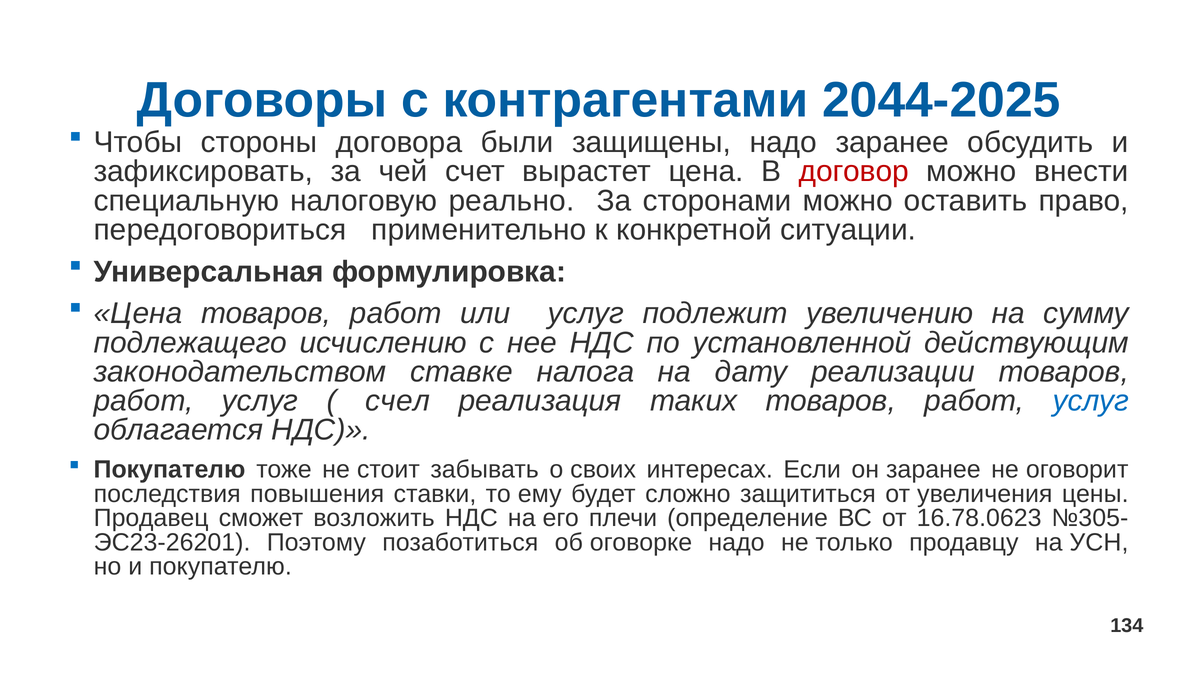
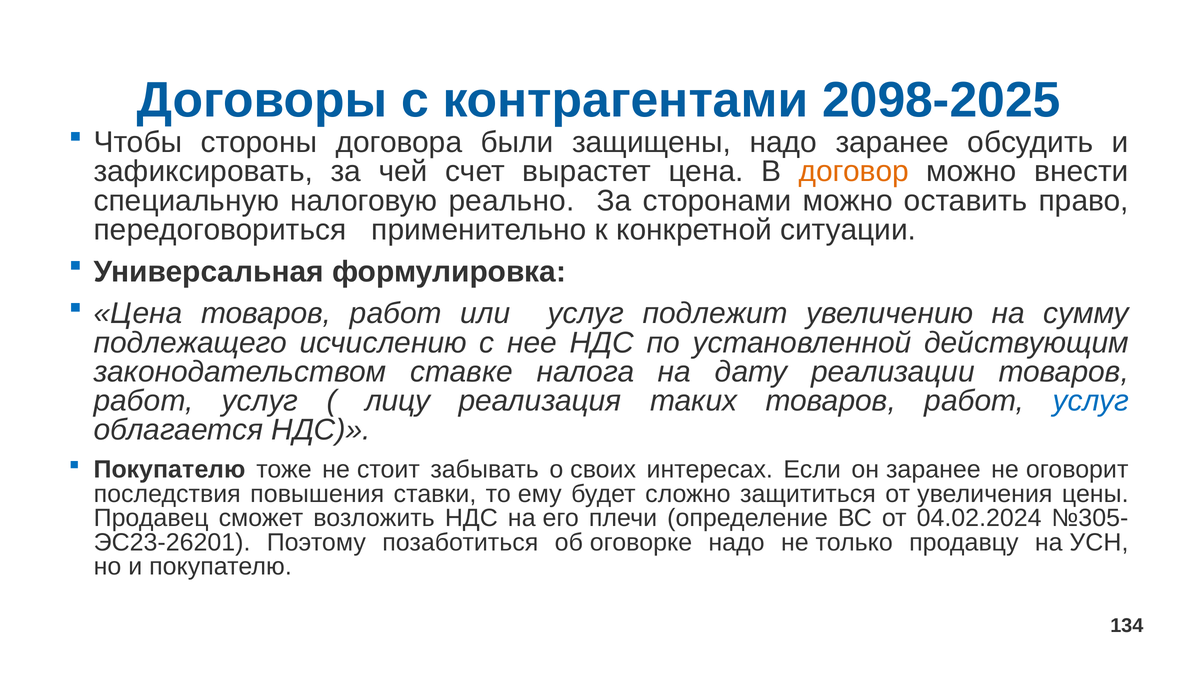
2044-2025: 2044-2025 -> 2098-2025 (941, 100)
договор colour: red -> orange (854, 172)
счел: счел -> лицу (398, 401)
16.78.0623: 16.78.0623 -> 04.02.2024 (979, 518)
